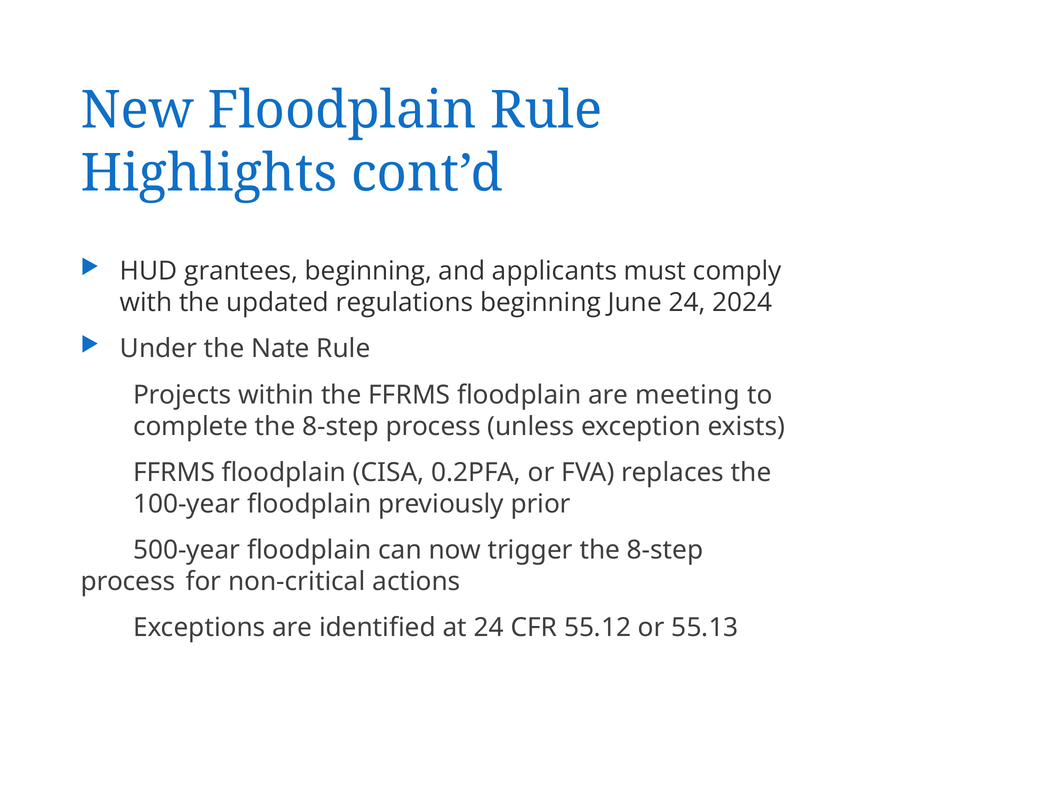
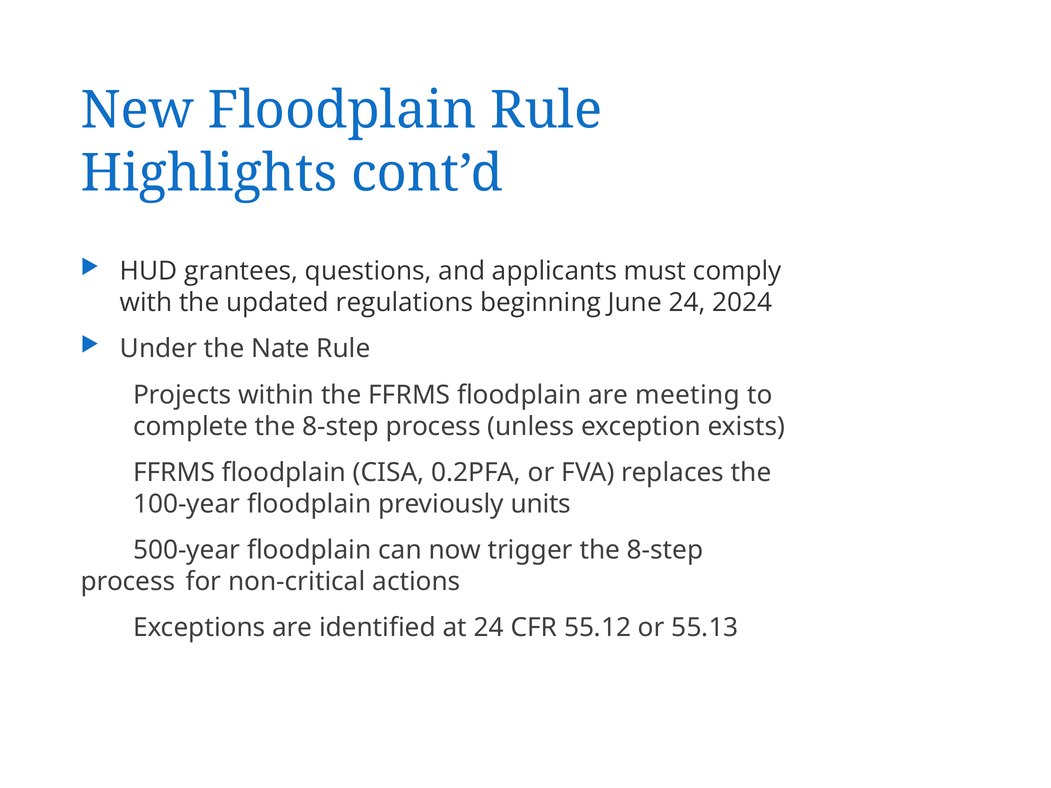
grantees beginning: beginning -> questions (368, 271)
prior: prior -> units (541, 504)
